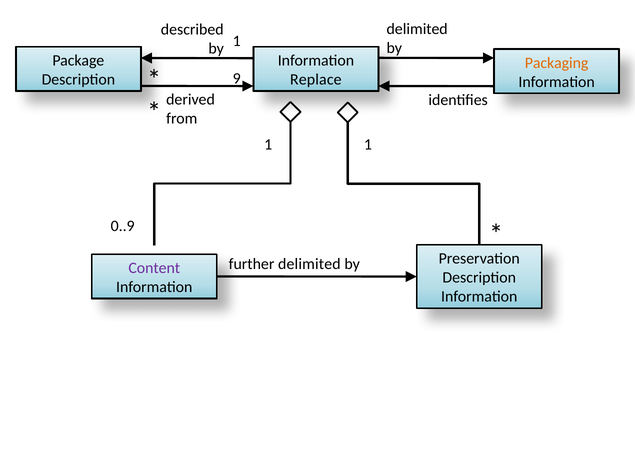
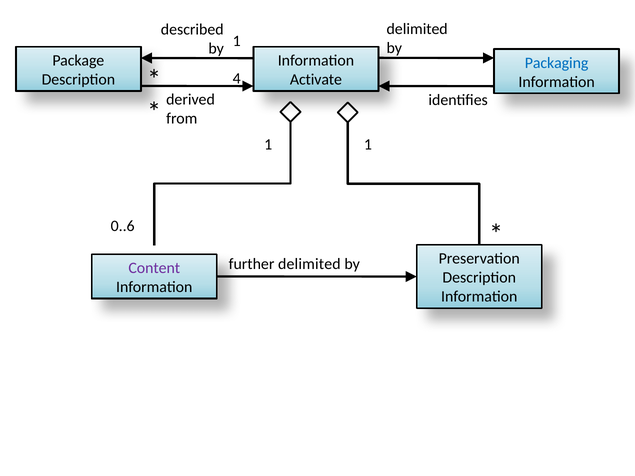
Packaging colour: orange -> blue (557, 63)
9: 9 -> 4 (237, 78)
Replace: Replace -> Activate (316, 80)
0..9: 0..9 -> 0..6 (123, 226)
